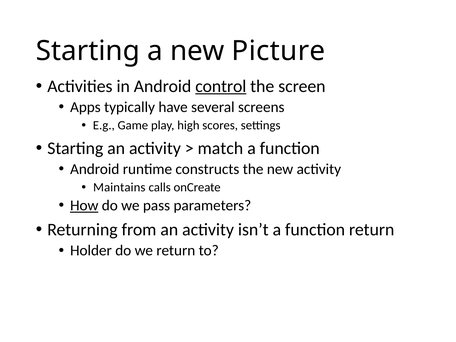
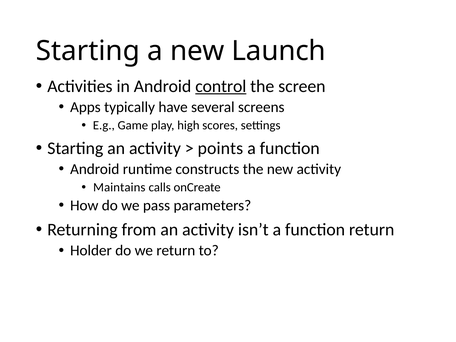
Picture: Picture -> Launch (279, 51)
match: match -> points (220, 148)
How underline: present -> none (84, 206)
